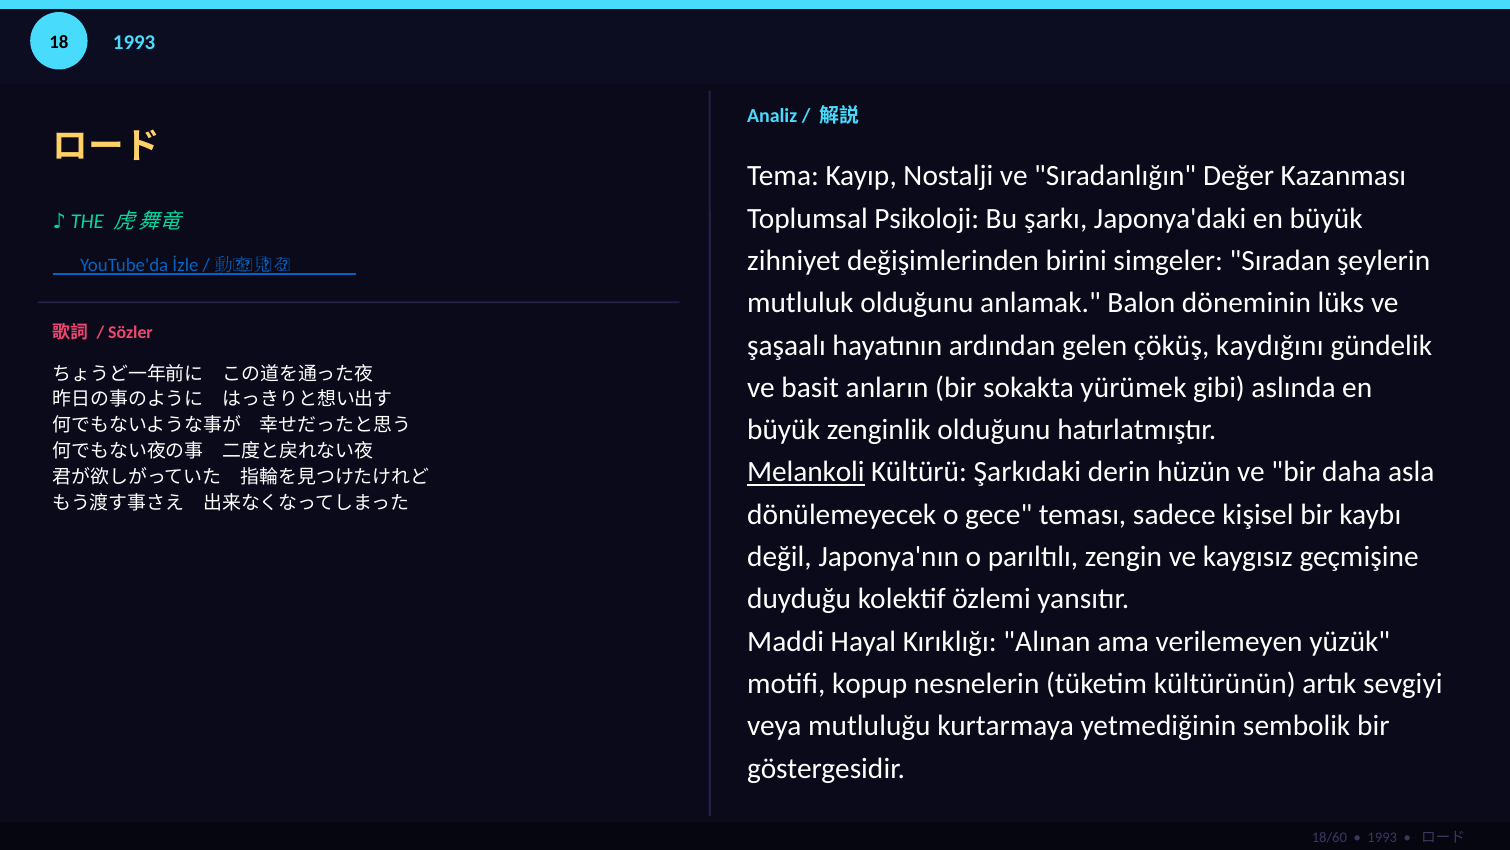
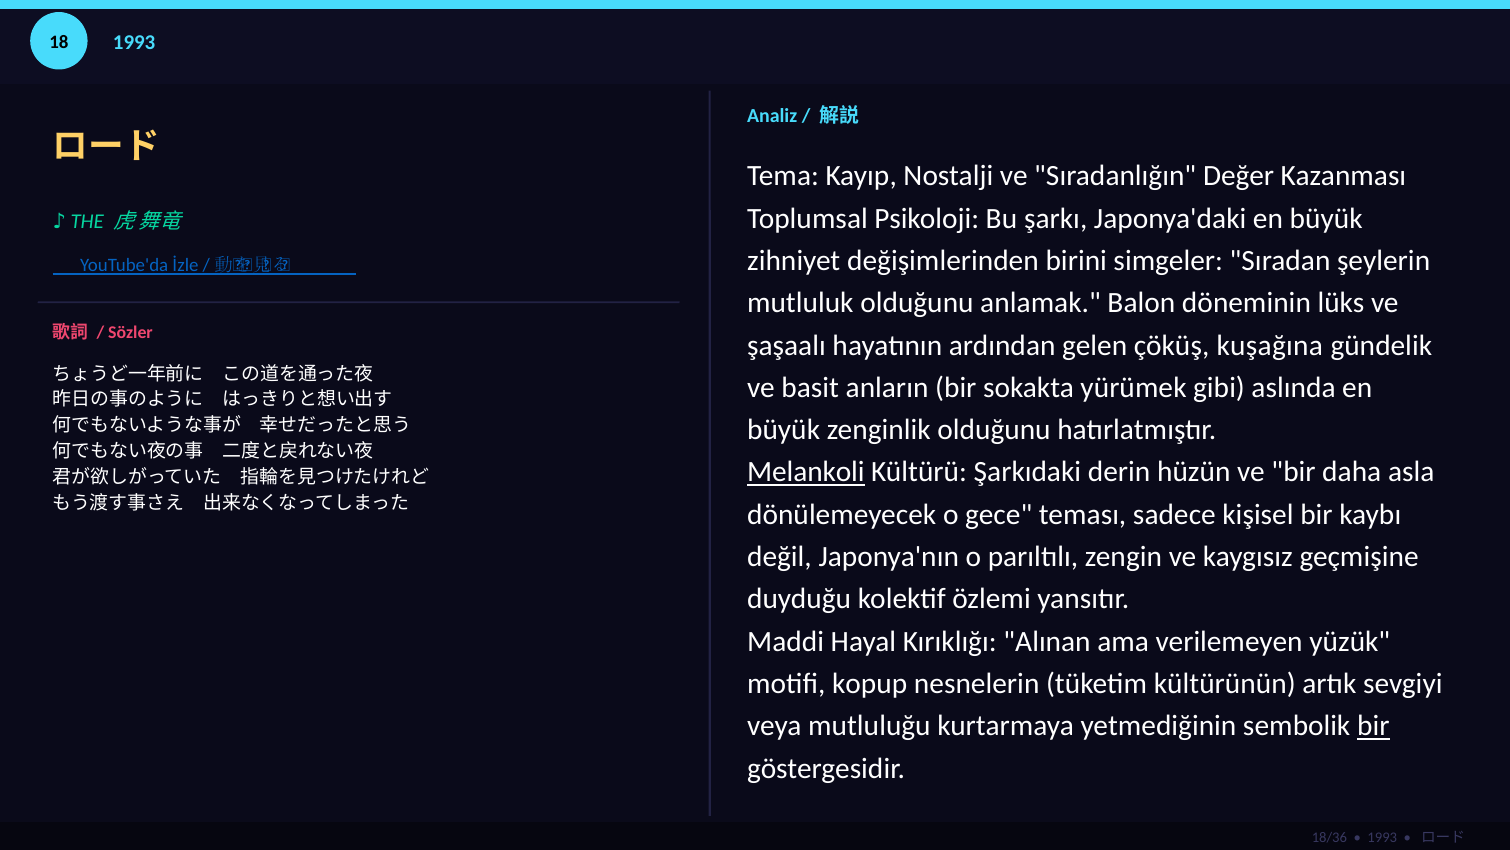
kaydığını: kaydığını -> kuşağına (1270, 345)
bir underline: none -> present (1373, 726)
18/60: 18/60 -> 18/36 (1329, 837)
